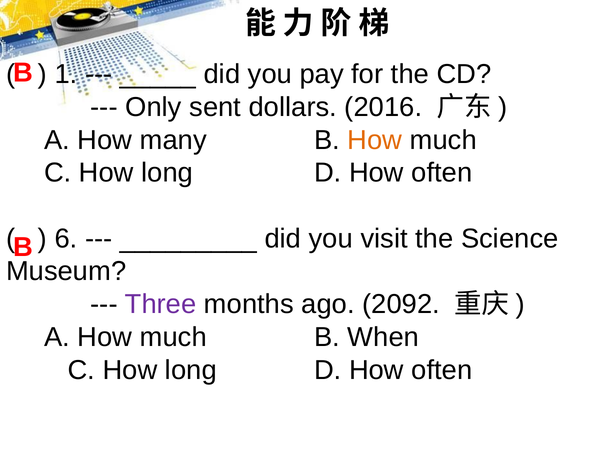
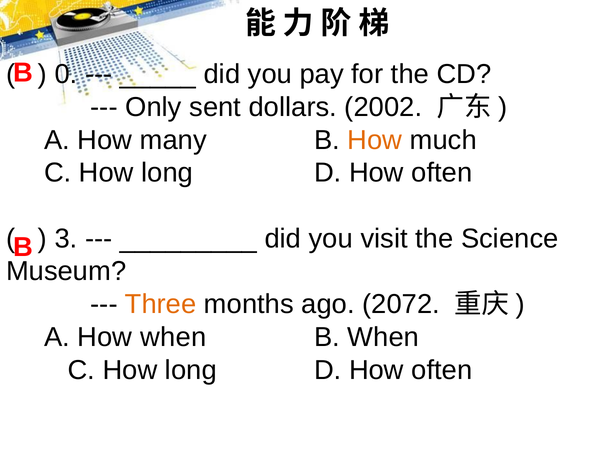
1: 1 -> 0 (66, 74)
2016: 2016 -> 2002 (383, 107)
6: 6 -> 3 (66, 239)
Three colour: purple -> orange (161, 304)
2092: 2092 -> 2072 (401, 304)
A How much: much -> when (173, 337)
